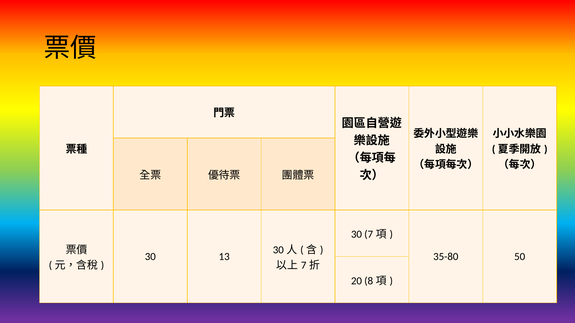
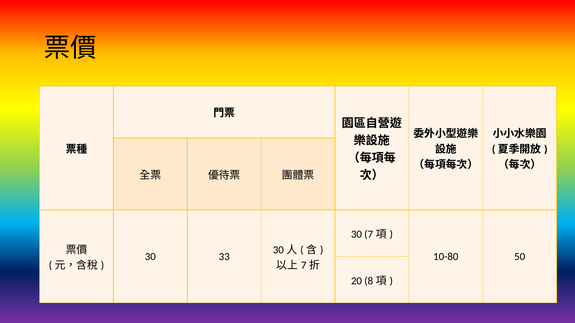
13: 13 -> 33 (224, 257)
35-80: 35-80 -> 10-80 (446, 257)
